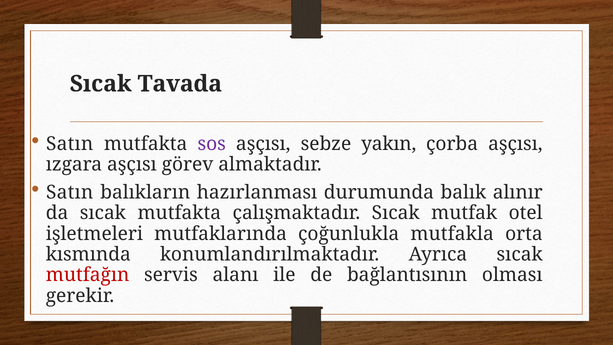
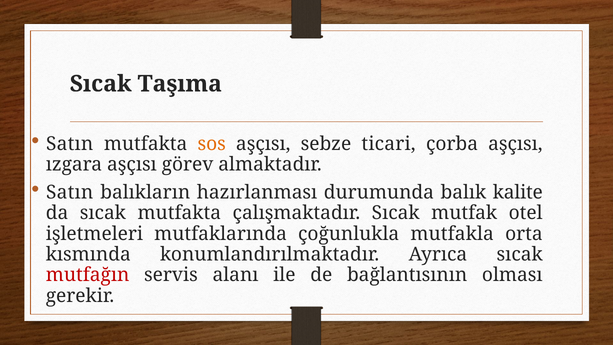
Tavada: Tavada -> Taşıma (180, 84)
sos colour: purple -> orange (212, 144)
yakın: yakın -> ticari (389, 144)
alınır: alınır -> kalite (518, 192)
